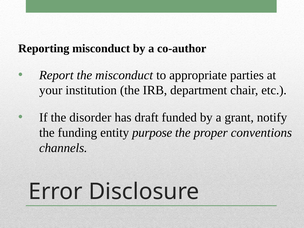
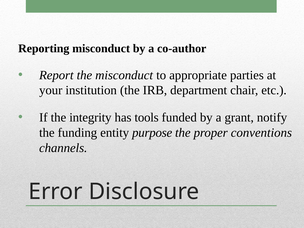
disorder: disorder -> integrity (90, 117)
draft: draft -> tools (147, 117)
